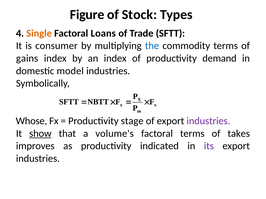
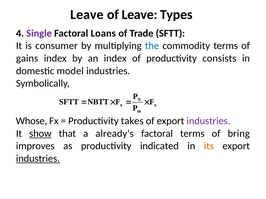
Figure: Figure -> Leave (87, 15)
of Stock: Stock -> Leave (140, 15)
Single colour: orange -> purple (39, 33)
demand: demand -> consists (219, 58)
stage: stage -> takes (132, 121)
volume's: volume's -> already's (115, 134)
takes: takes -> bring (239, 134)
its colour: purple -> orange (209, 146)
industries underline: none -> present (38, 159)
